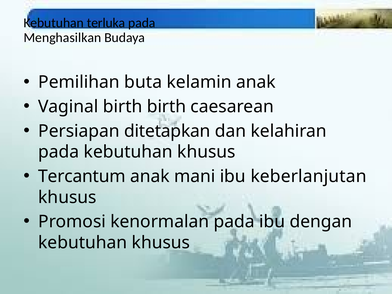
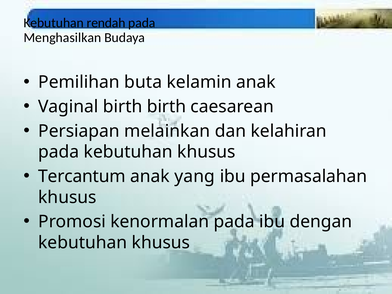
terluka: terluka -> rendah (106, 23)
ditetapkan: ditetapkan -> melainkan (167, 131)
mani: mani -> yang (195, 176)
keberlanjutan: keberlanjutan -> permasalahan (309, 176)
